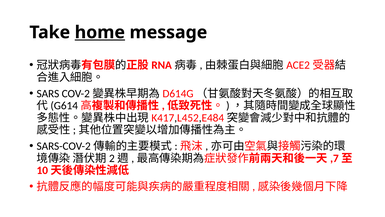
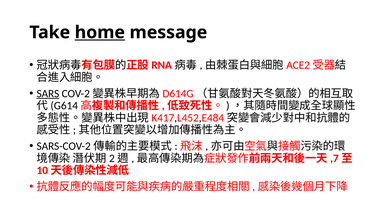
SARS underline: none -> present (48, 93)
